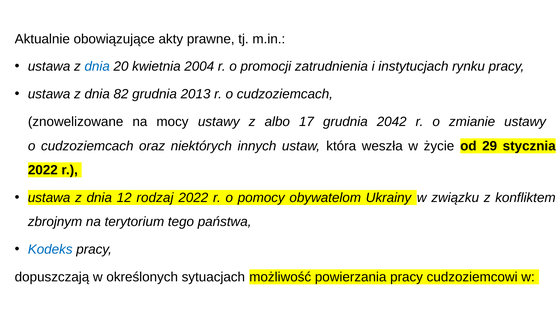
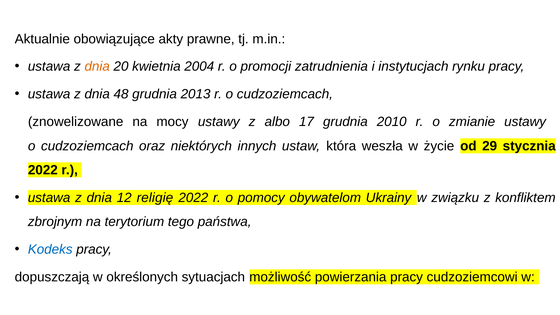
dnia colour: blue -> orange (97, 67)
82: 82 -> 48 (121, 94)
2042: 2042 -> 2010 (392, 122)
rodzaj: rodzaj -> religię (155, 198)
